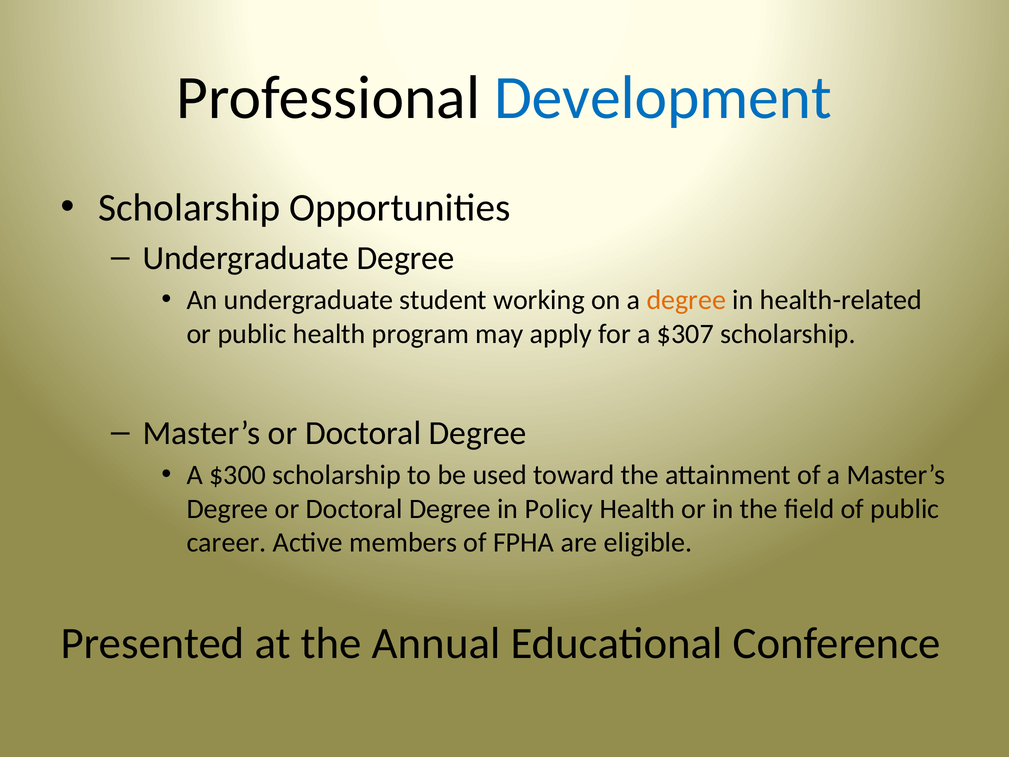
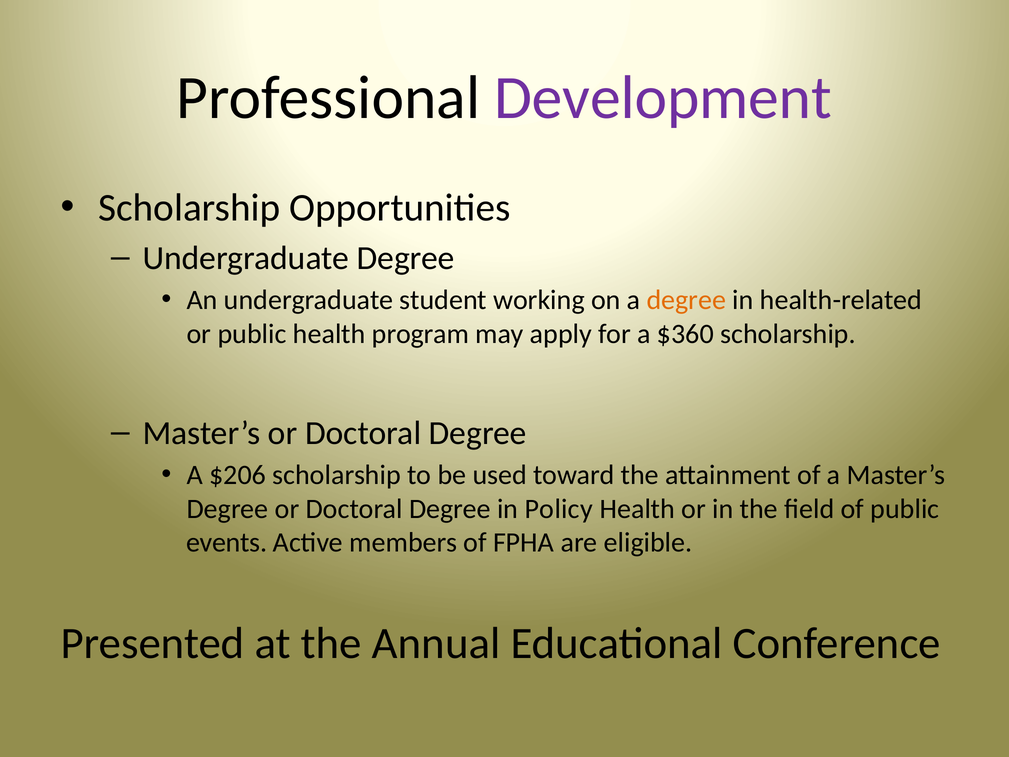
Development colour: blue -> purple (663, 98)
$307: $307 -> $360 (685, 334)
$300: $300 -> $206 (238, 475)
career: career -> events (227, 542)
